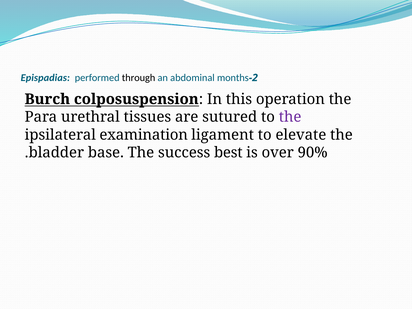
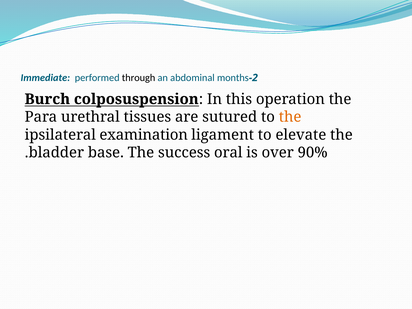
Epispadias: Epispadias -> Immediate (45, 78)
the colour: purple -> orange (290, 117)
best: best -> oral (228, 153)
